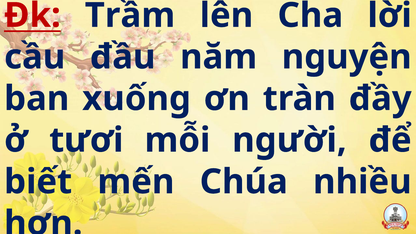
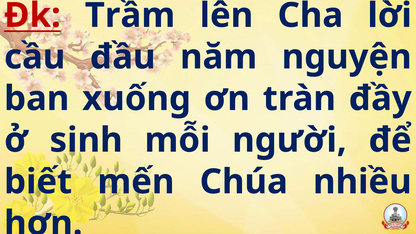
tươi: tươi -> sinh (86, 140)
